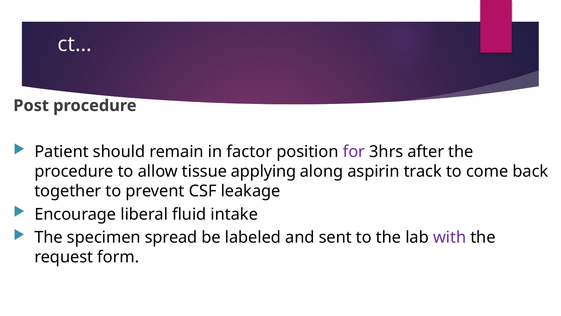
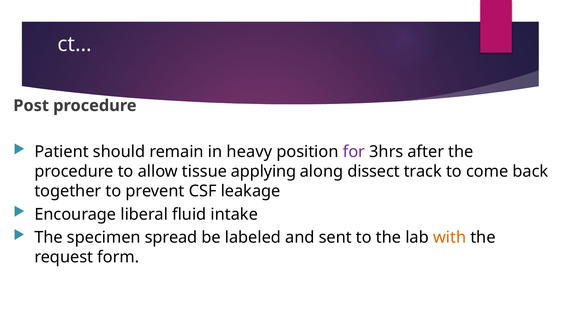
factor: factor -> heavy (249, 152)
aspirin: aspirin -> dissect (374, 171)
with colour: purple -> orange (450, 237)
